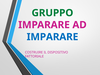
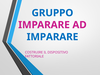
GRUPPO colour: green -> blue (52, 13)
